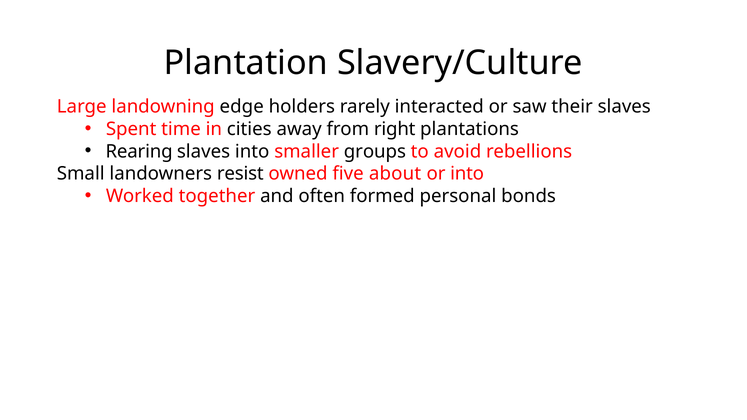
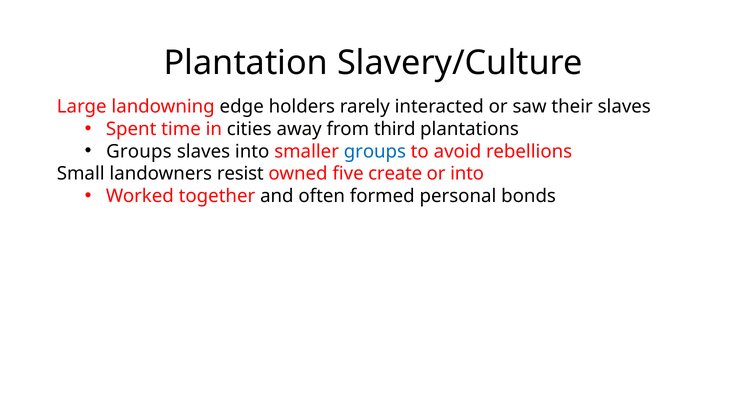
right: right -> third (395, 129)
Rearing: Rearing -> Groups (139, 151)
groups colour: black -> blue (375, 151)
about: about -> create (395, 174)
